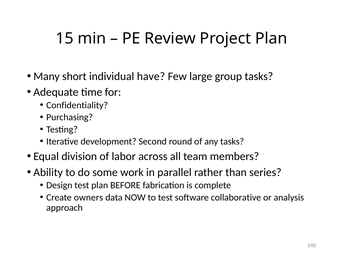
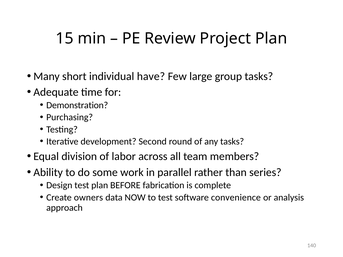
Confidentiality: Confidentiality -> Demonstration (77, 105)
collaborative: collaborative -> convenience (236, 198)
